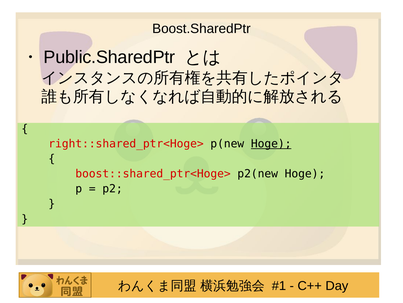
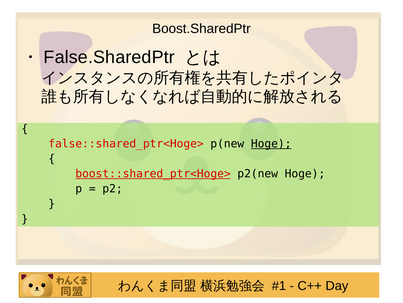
Public.SharedPtr: Public.SharedPtr -> False.SharedPtr (109, 57)
right::shared_ptr<Hoge>: right::shared_ptr<Hoge> -> false::shared_ptr<Hoge> (126, 143)
boost::shared_ptr<Hoge> underline: none -> present (153, 173)
